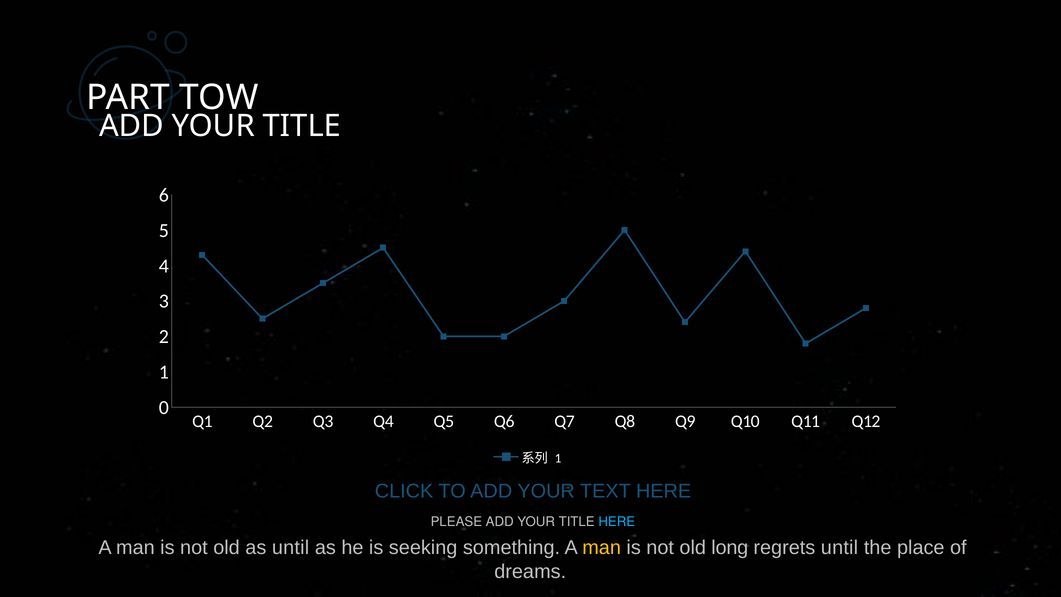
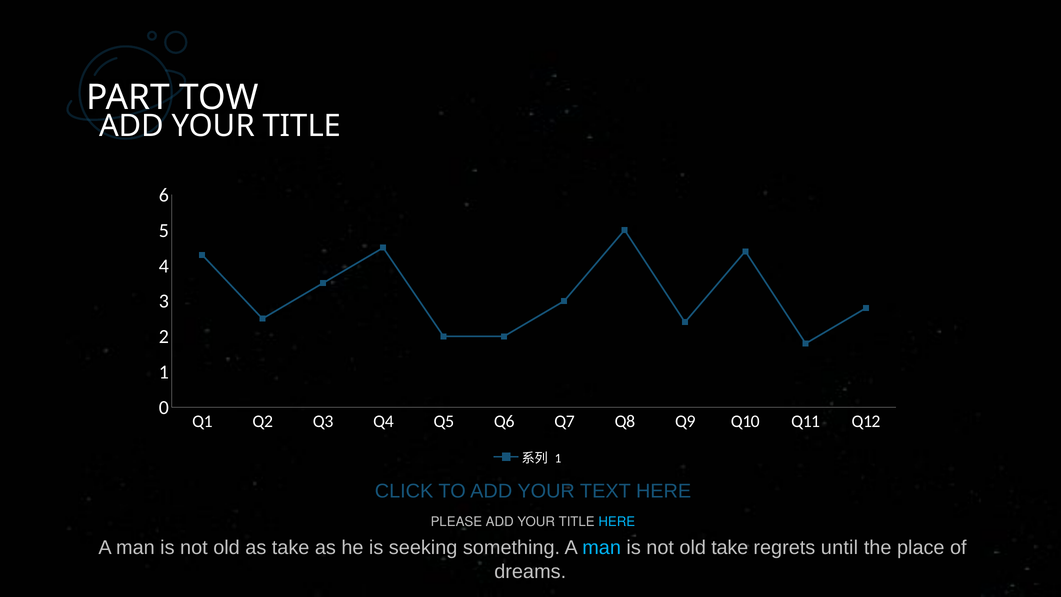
as until: until -> take (291, 547)
man colour: yellow -> light blue (602, 547)
old long: long -> take (730, 547)
